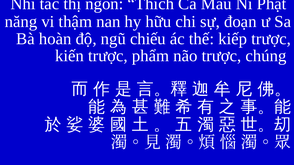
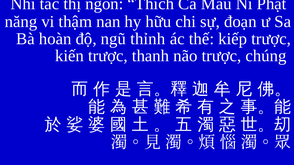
chiếu: chiếu -> thỉnh (148, 39)
phẩm: phẩm -> thanh (151, 56)
